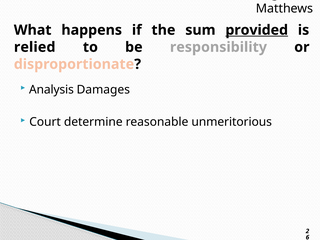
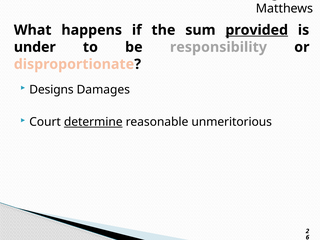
relied: relied -> under (35, 47)
Analysis: Analysis -> Designs (51, 90)
determine underline: none -> present (93, 122)
